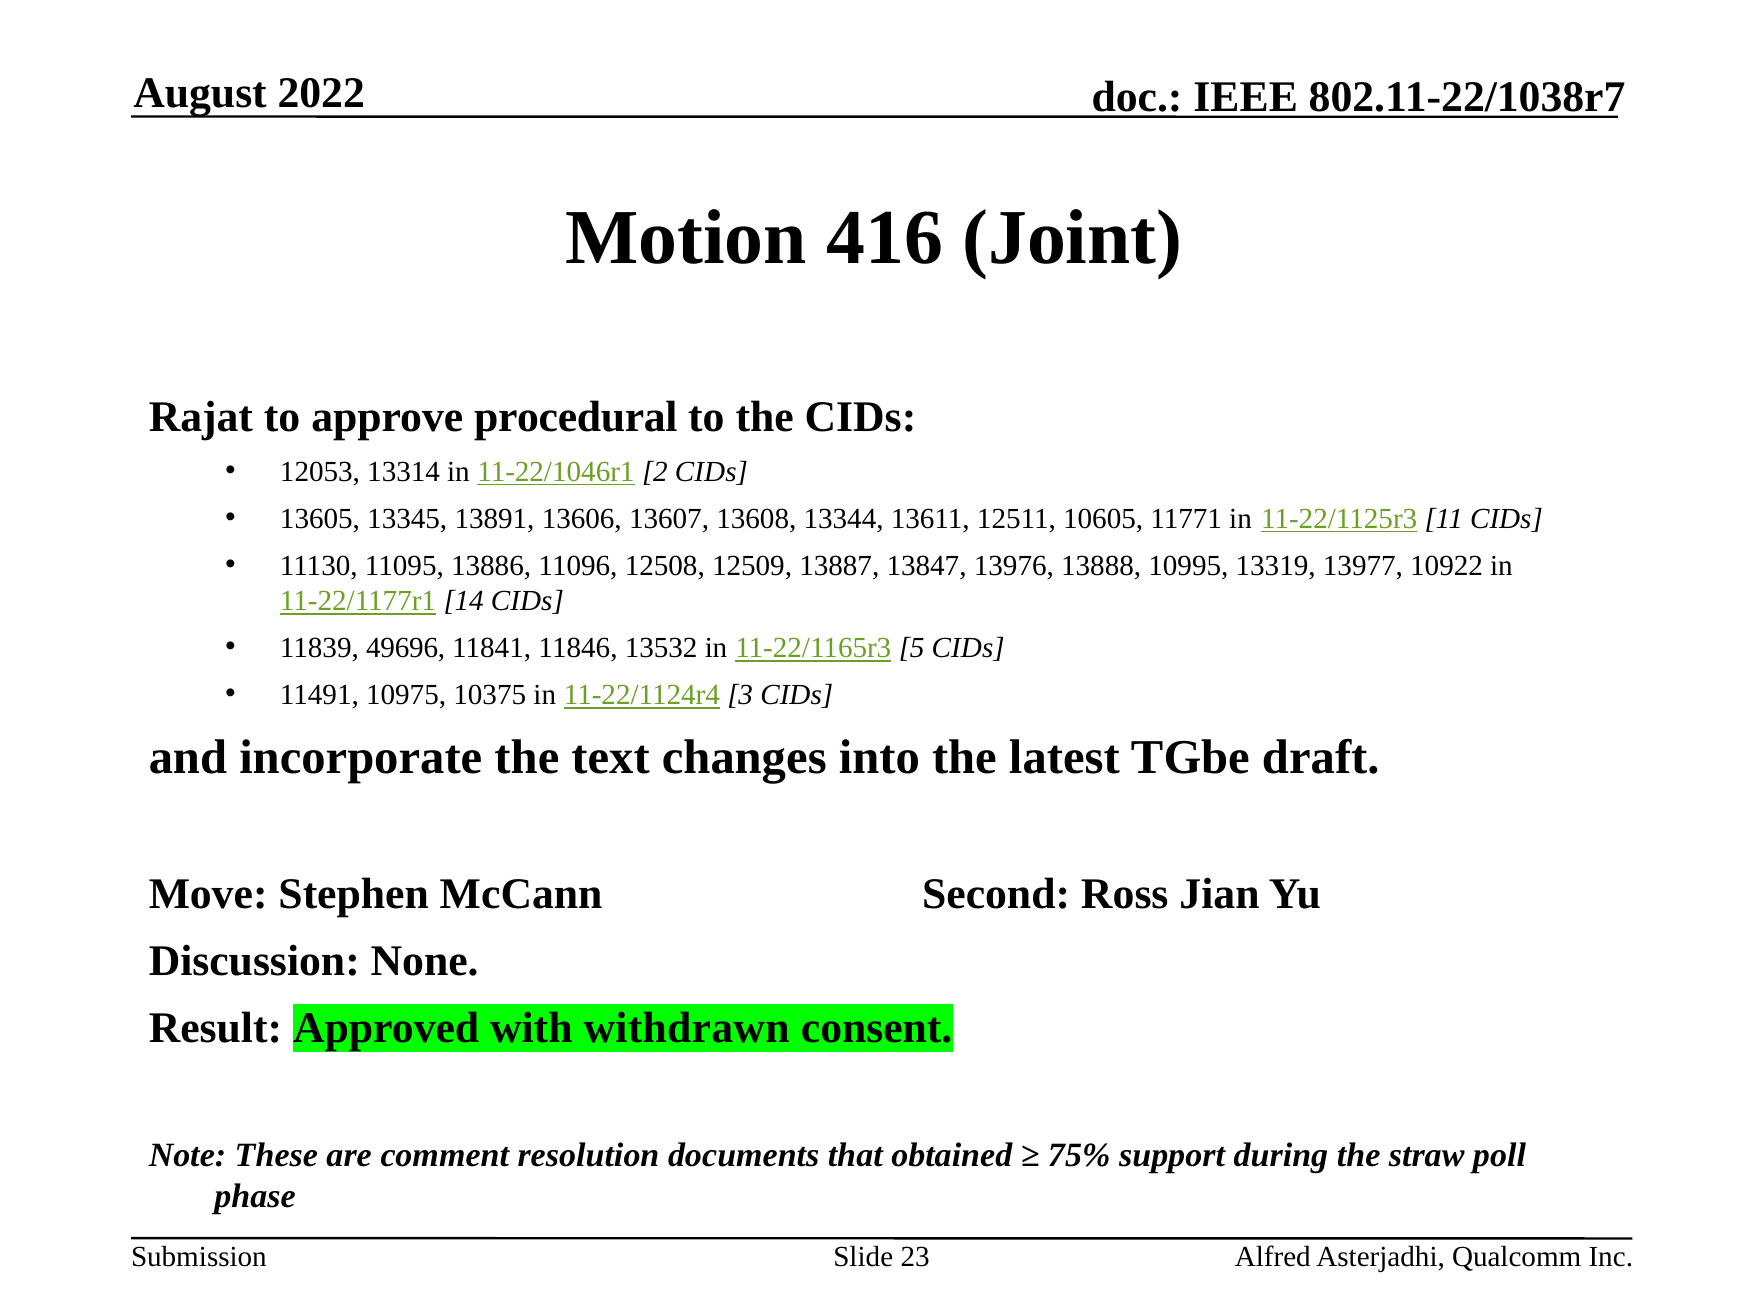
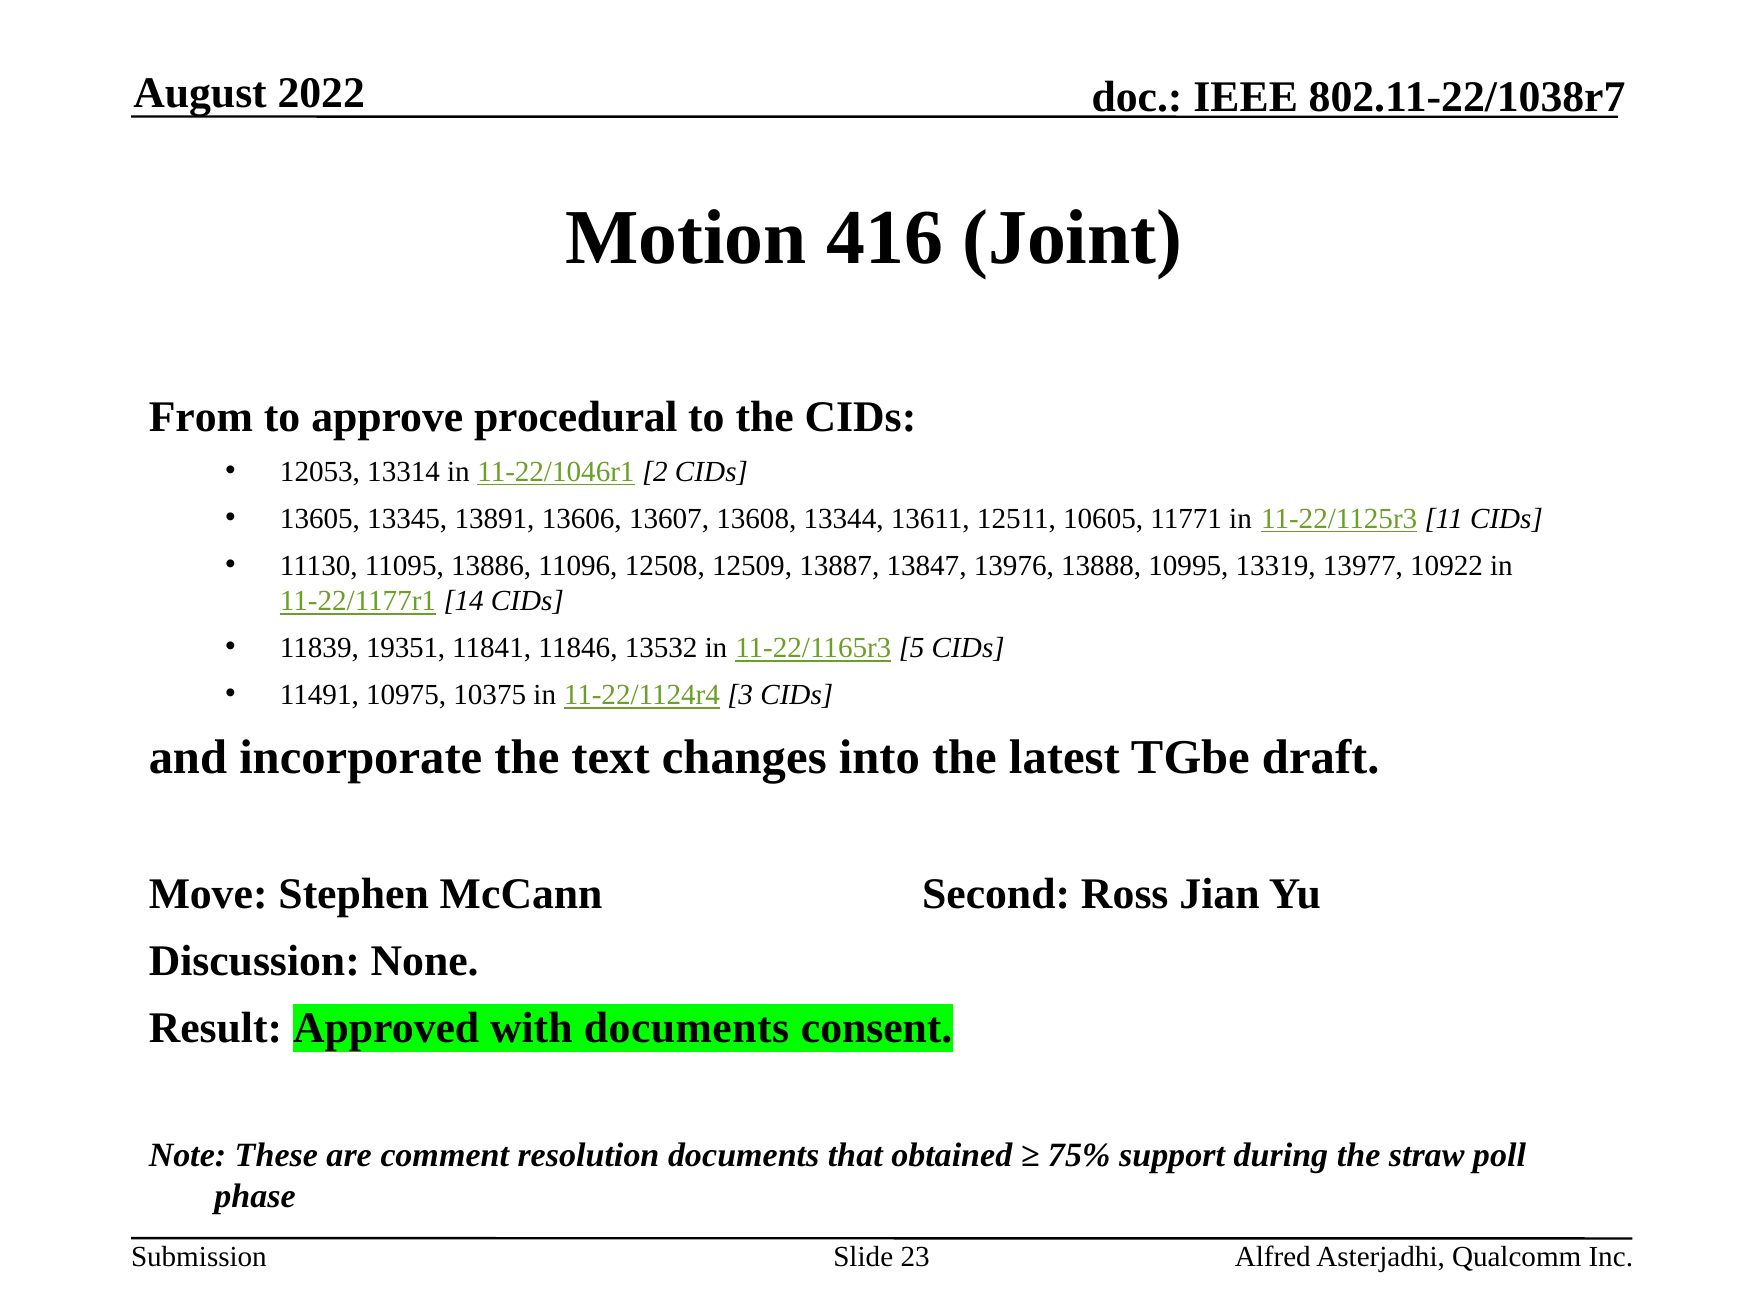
Rajat: Rajat -> From (201, 417)
49696: 49696 -> 19351 (406, 648)
with withdrawn: withdrawn -> documents (687, 1029)
